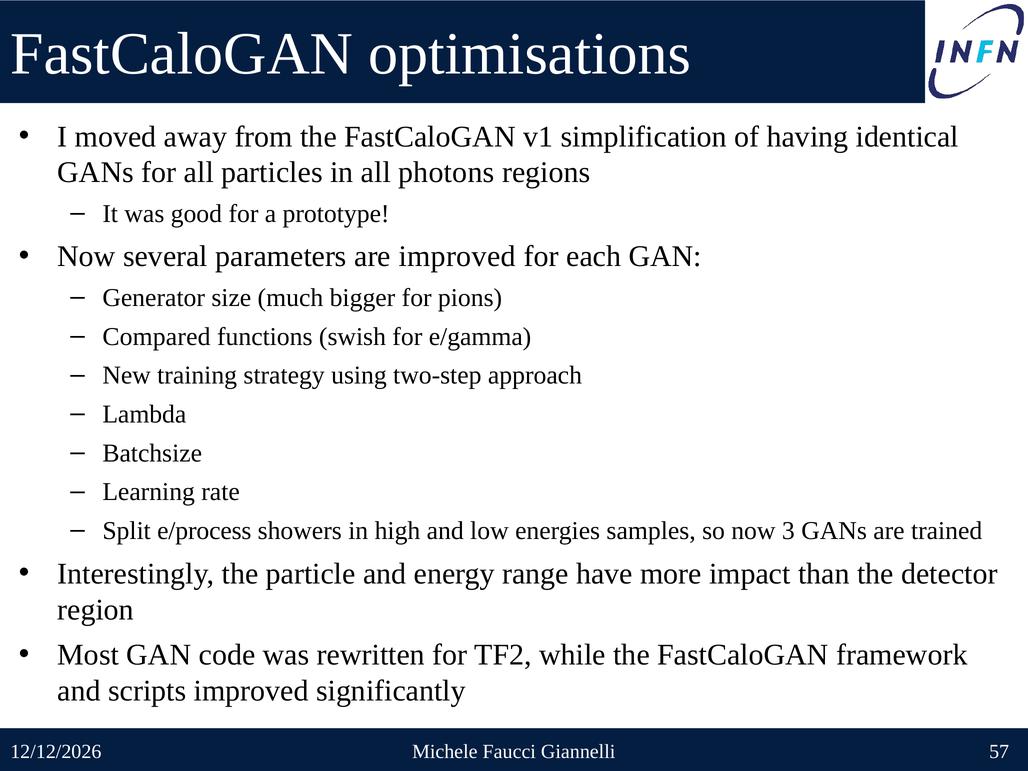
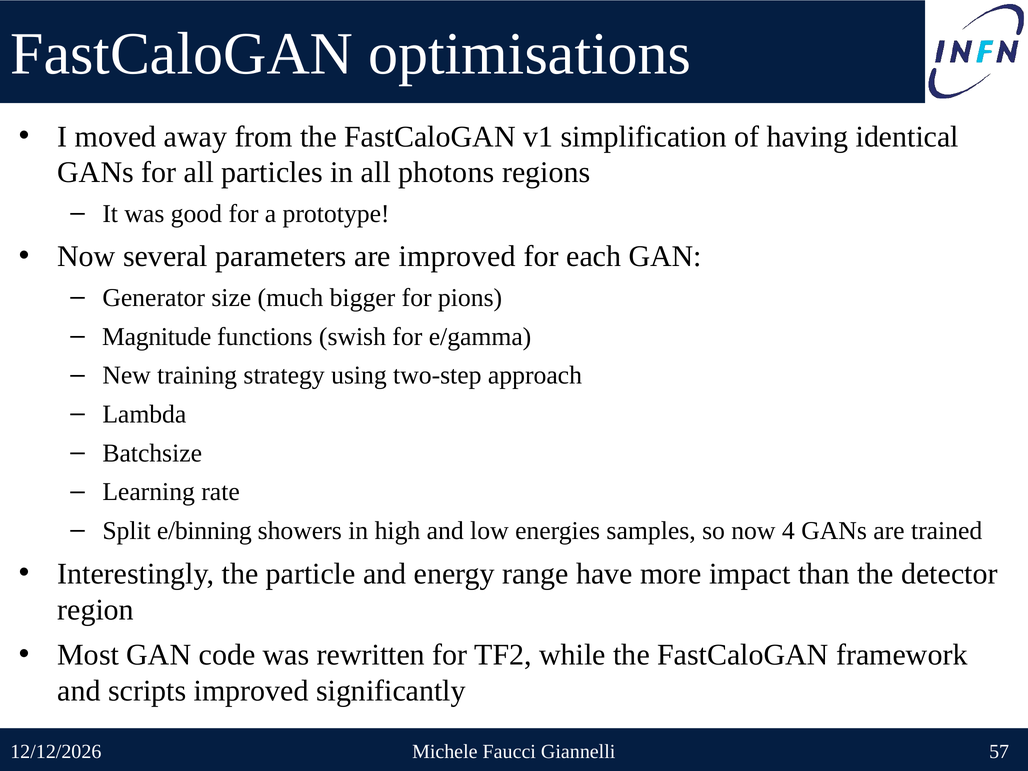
Compared: Compared -> Magnitude (157, 337)
e/process: e/process -> e/binning (204, 531)
3: 3 -> 4 (788, 531)
